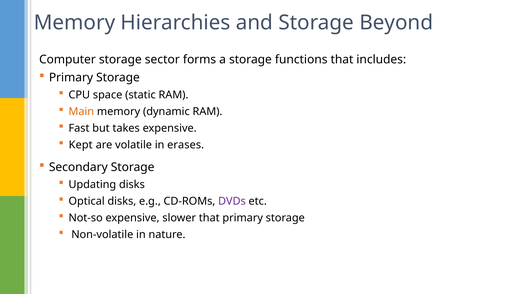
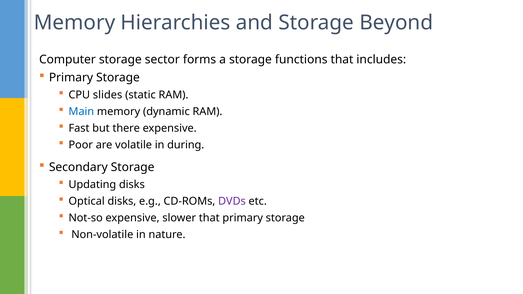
space: space -> slides (108, 95)
Main colour: orange -> blue (81, 112)
takes: takes -> there (126, 128)
Kept: Kept -> Poor (81, 145)
erases: erases -> during (186, 145)
